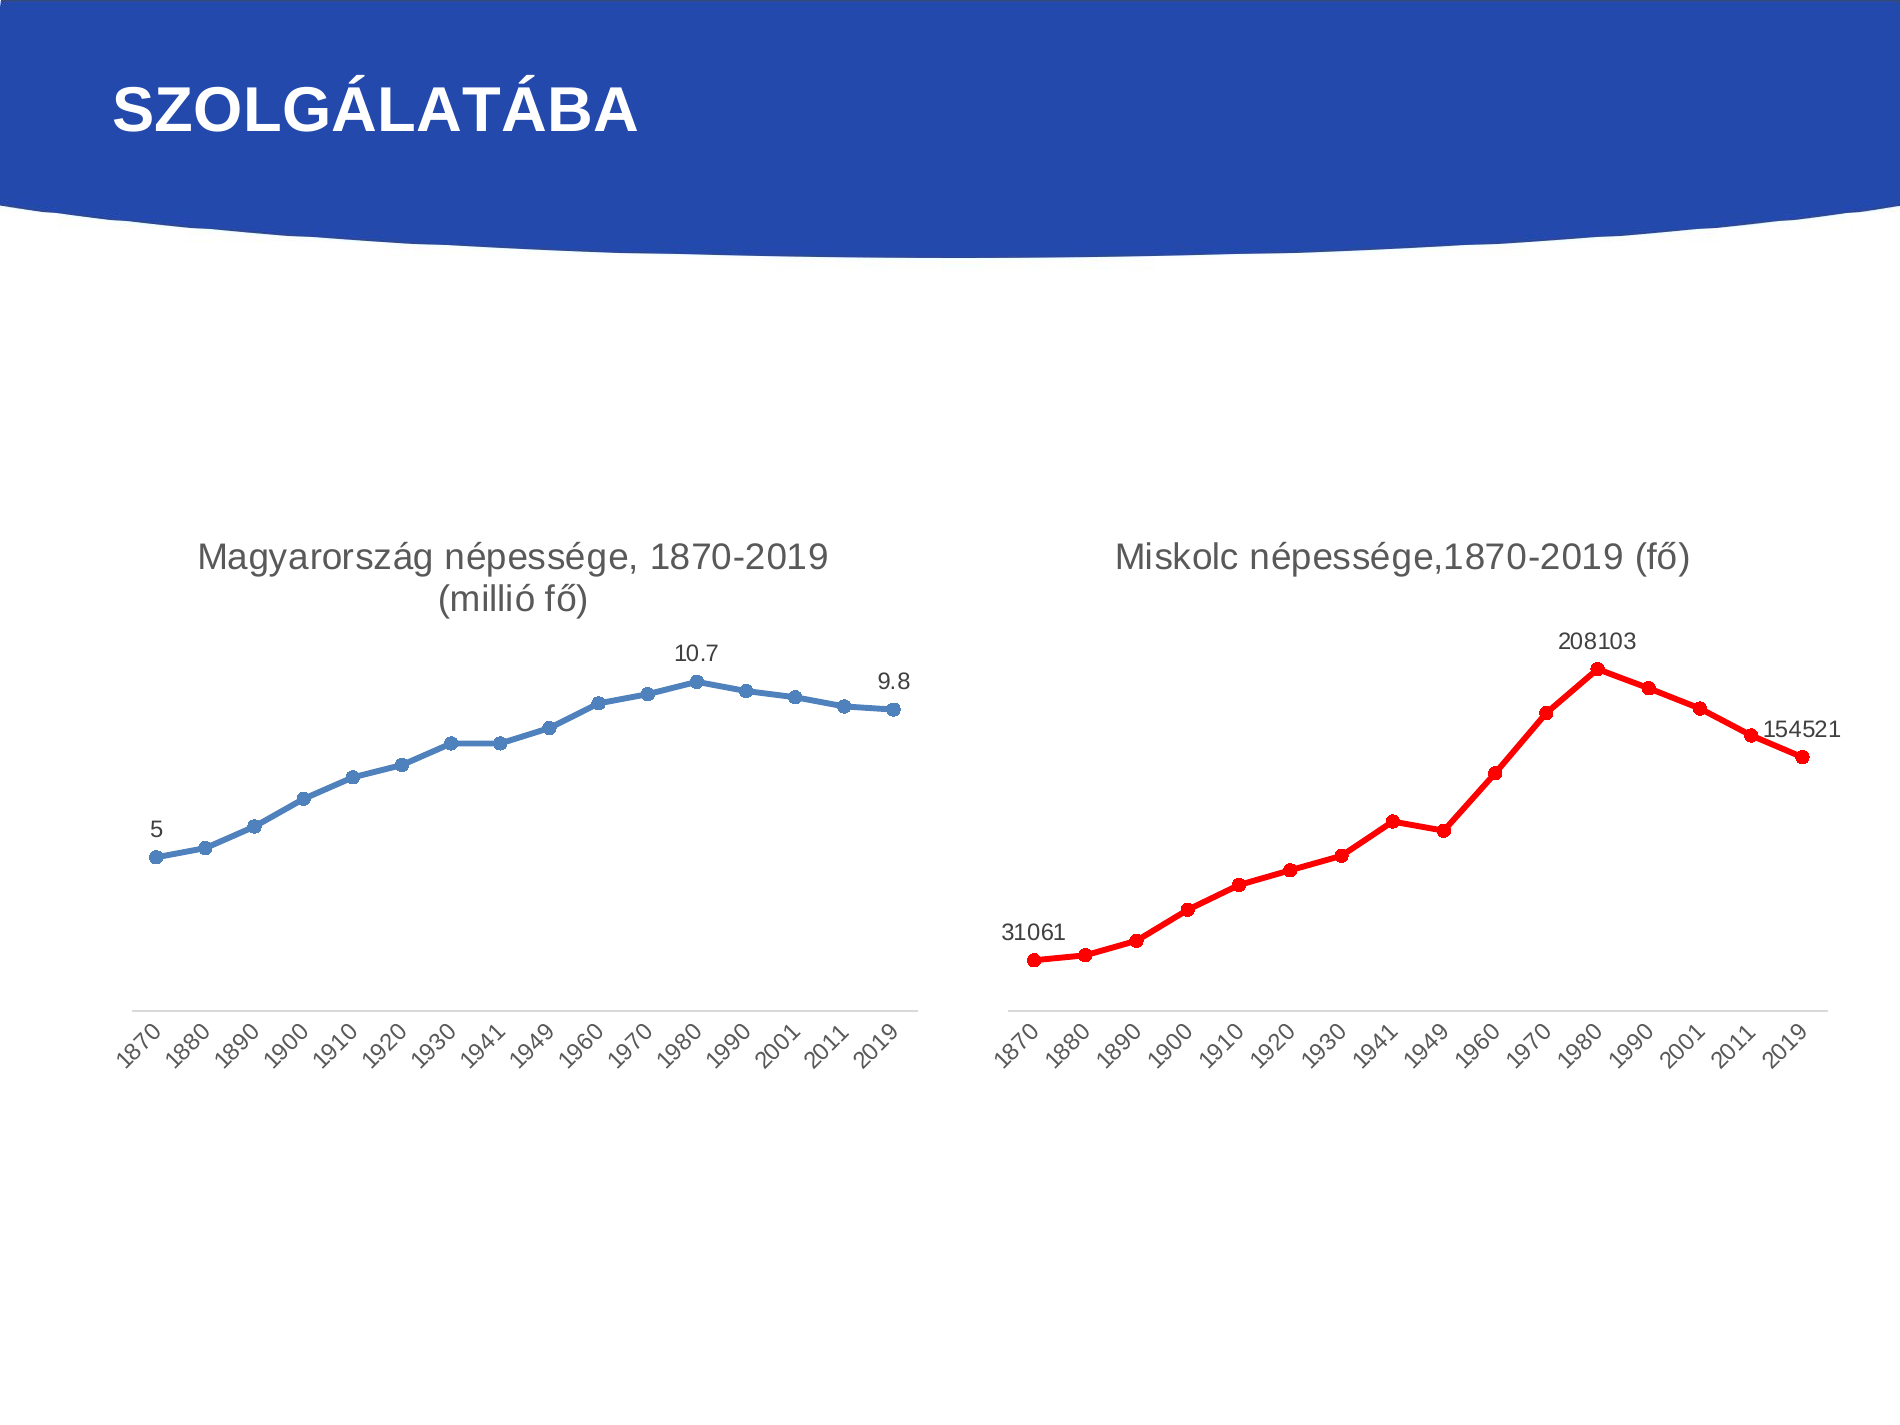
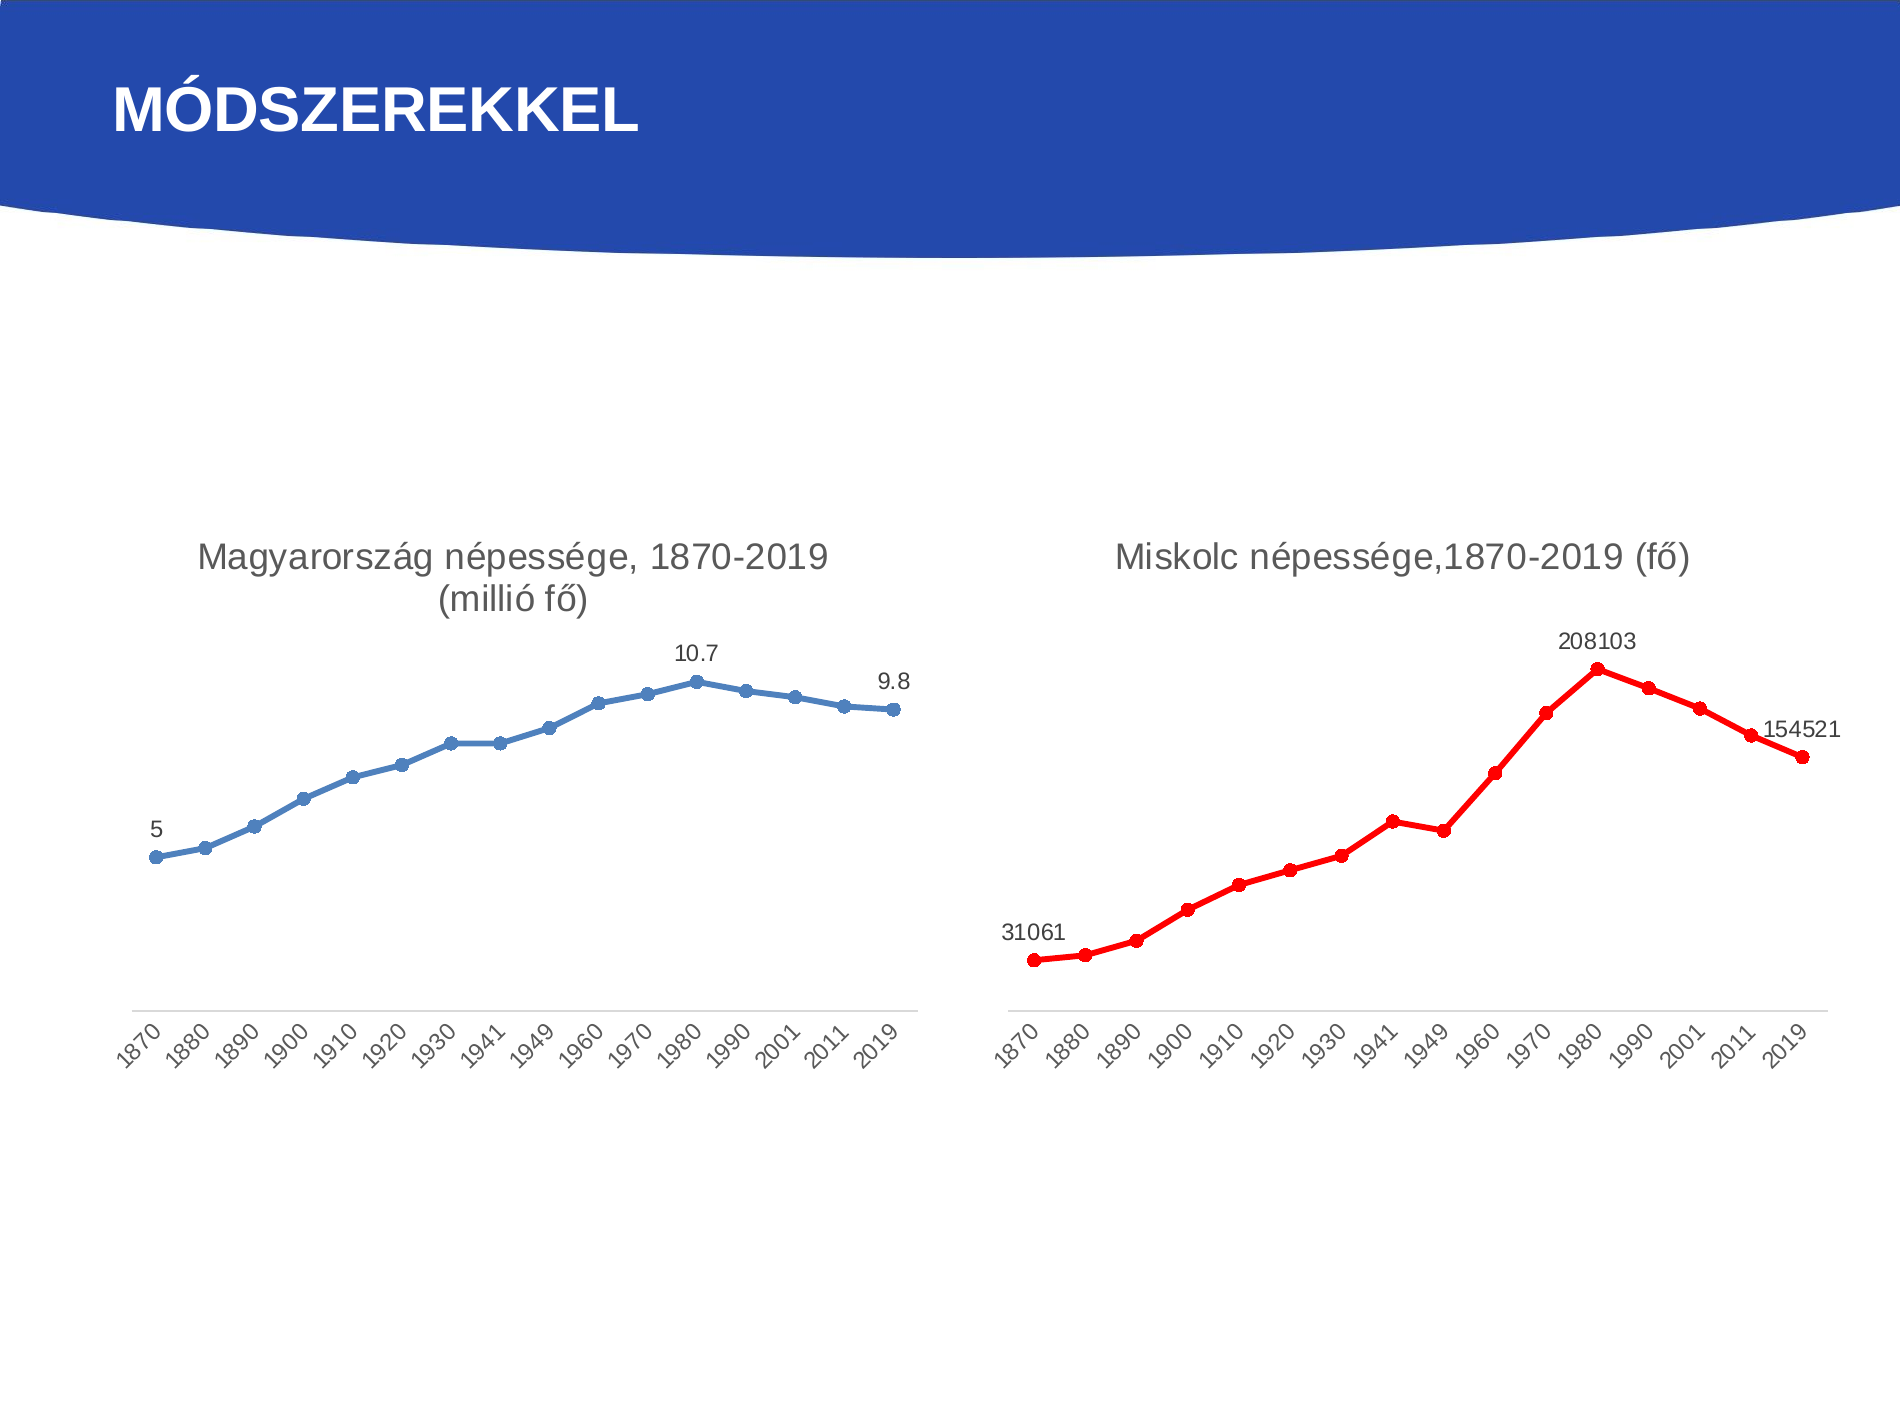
SZOLGÁLATÁBA: SZOLGÁLATÁBA -> MÓDSZEREKKEL (376, 111)
